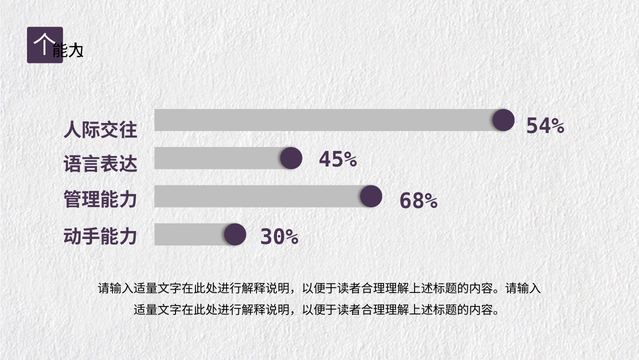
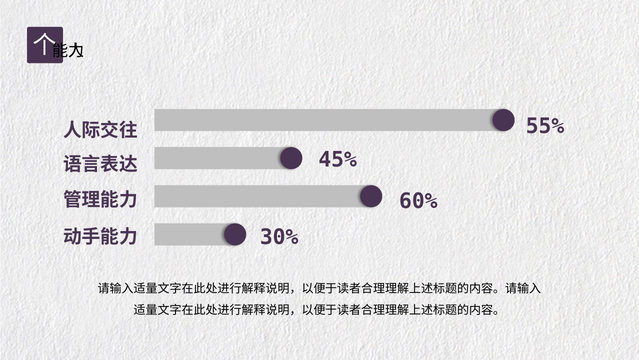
54%: 54% -> 55% (545, 126)
68%: 68% -> 60% (418, 201)
